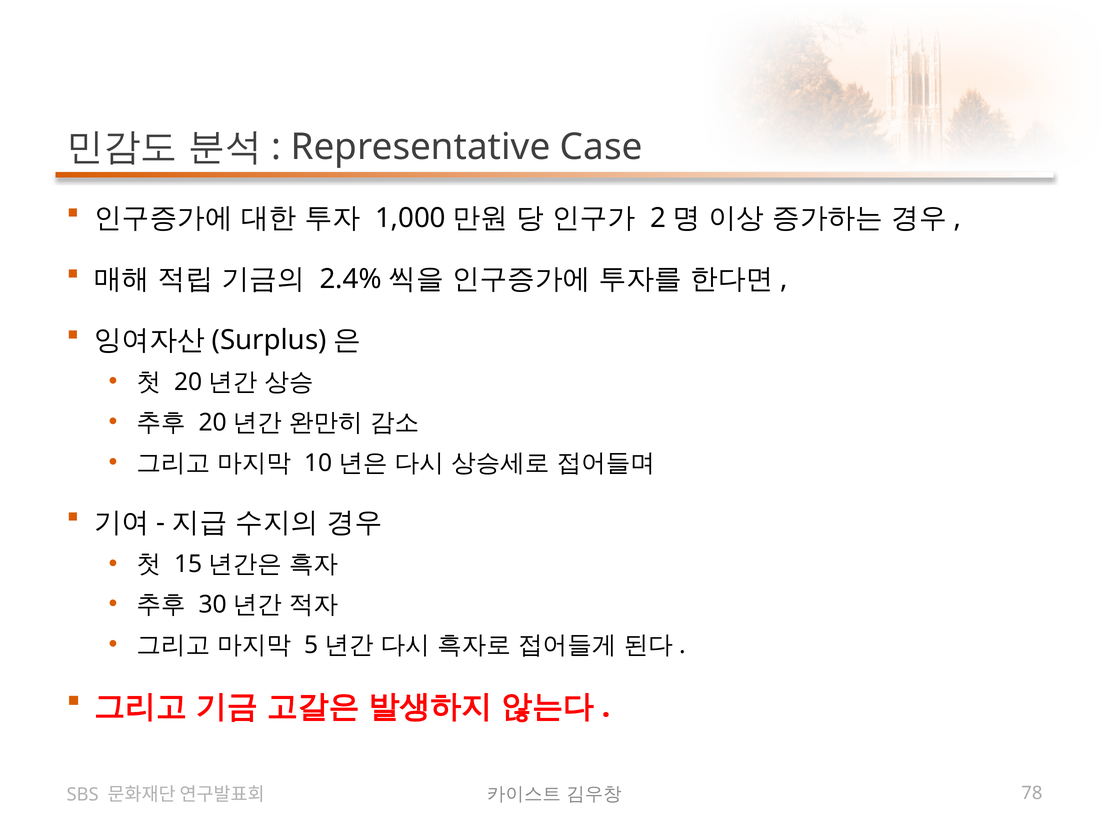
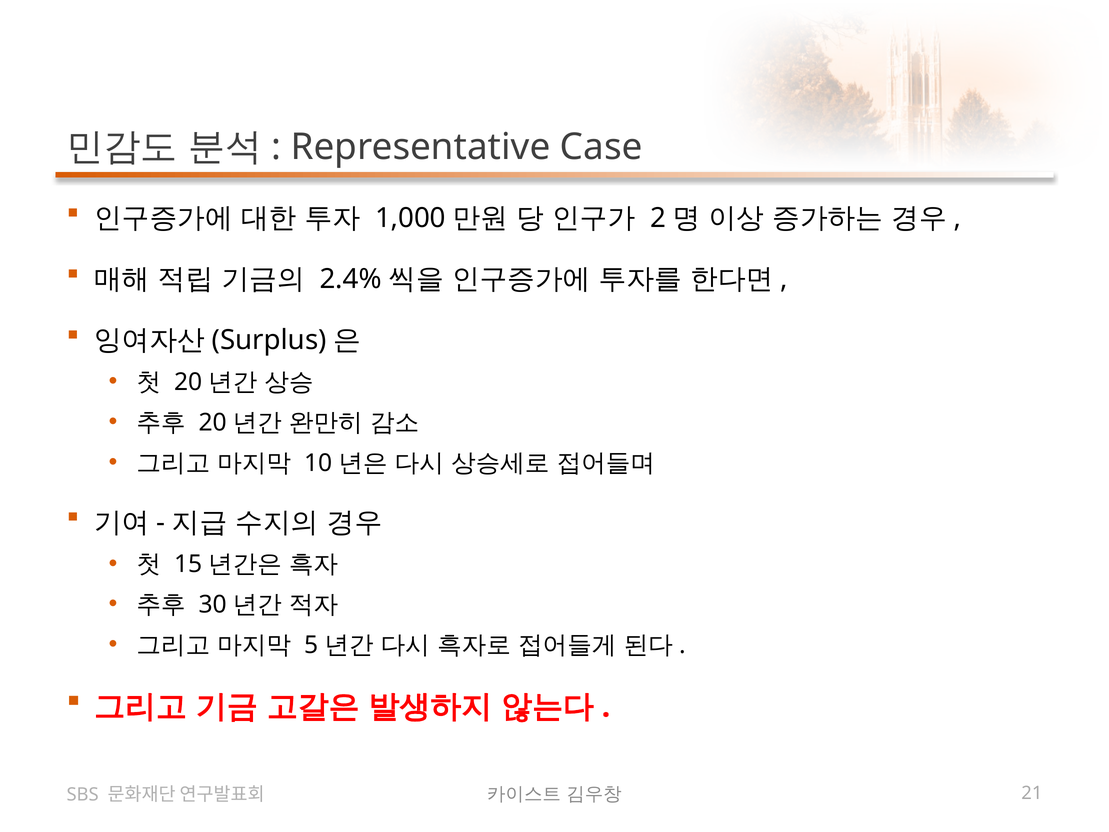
78: 78 -> 21 (1032, 793)
